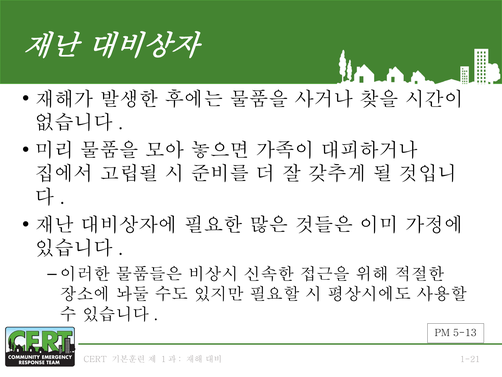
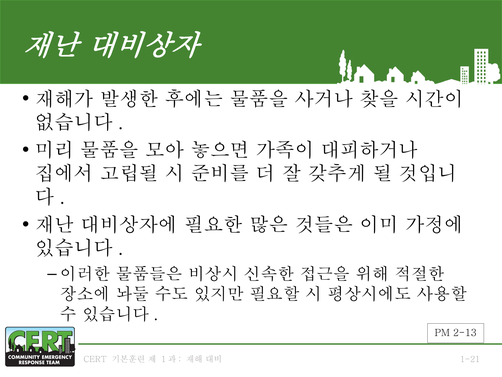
5-13: 5-13 -> 2-13 (465, 333)
